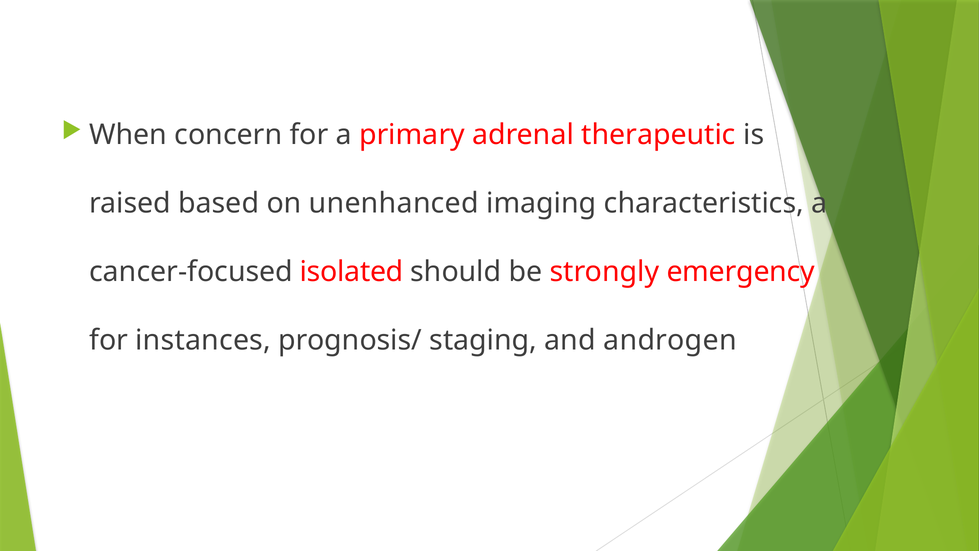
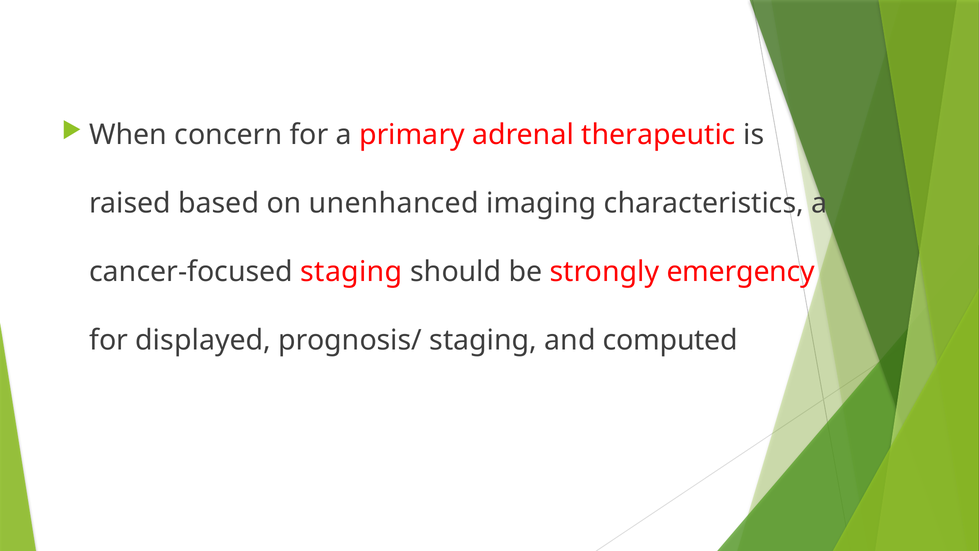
cancer-focused isolated: isolated -> staging (351, 272)
instances: instances -> displayed (203, 340)
androgen: androgen -> computed (670, 340)
